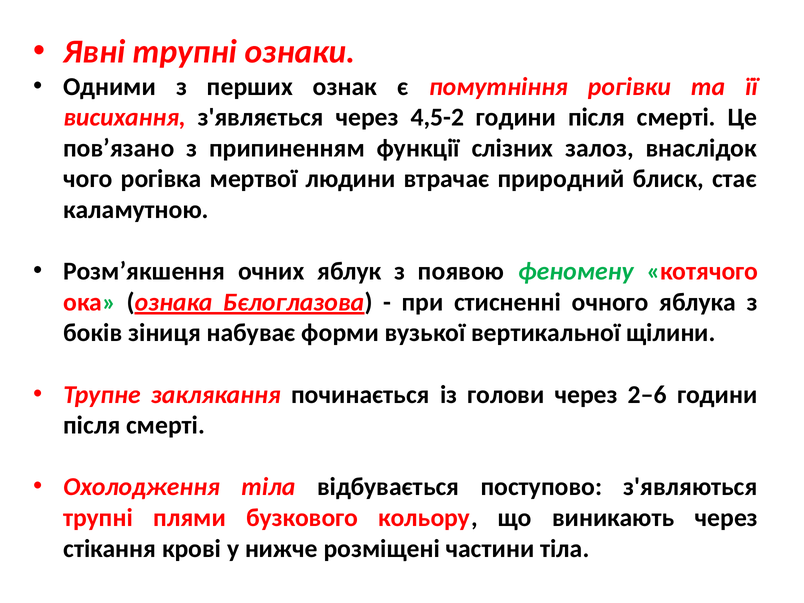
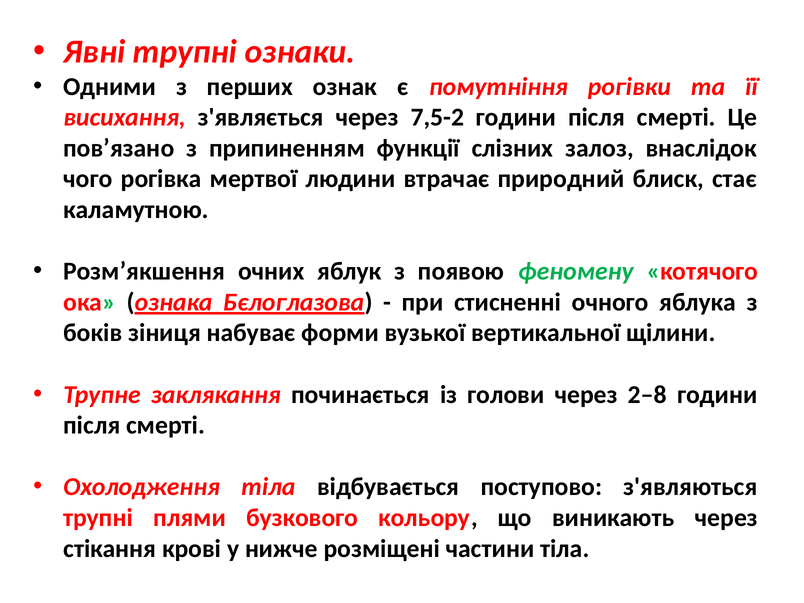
4,5-2: 4,5-2 -> 7,5-2 (437, 117)
2‒6: 2‒6 -> 2‒8 (647, 395)
